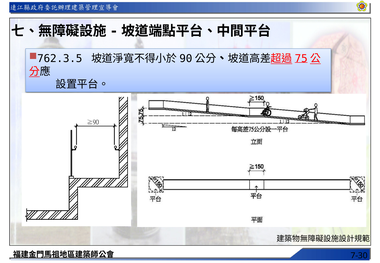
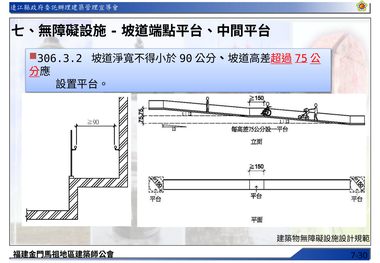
762.3.5: 762.3.5 -> 306.3.2 (60, 59)
